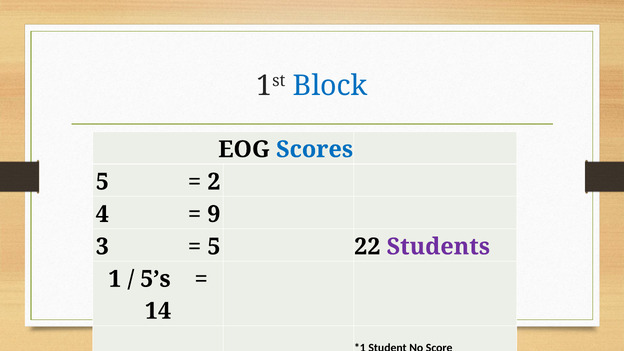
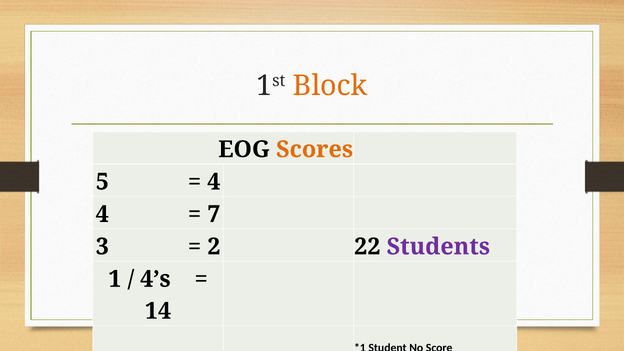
Block colour: blue -> orange (330, 86)
Scores colour: blue -> orange (315, 149)
2: 2 -> 4 (214, 182)
9: 9 -> 7 (214, 214)
5: 5 -> 2 (214, 247)
5’s: 5’s -> 4’s (155, 279)
